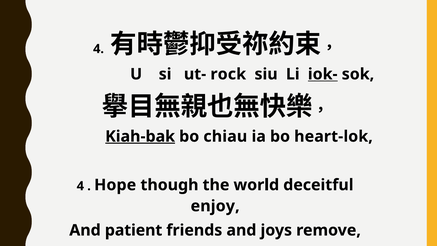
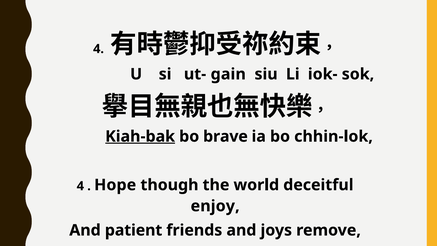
rock: rock -> gain (228, 74)
iok- underline: present -> none (323, 74)
chiau: chiau -> brave (225, 136)
heart-lok: heart-lok -> chhin-lok (334, 136)
